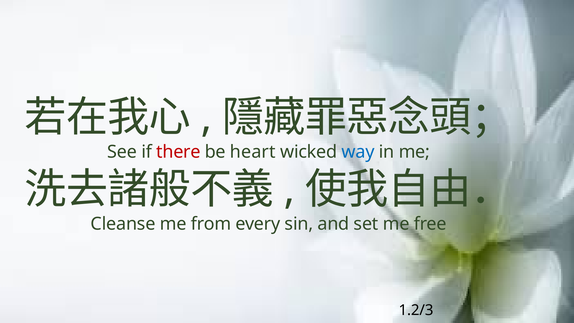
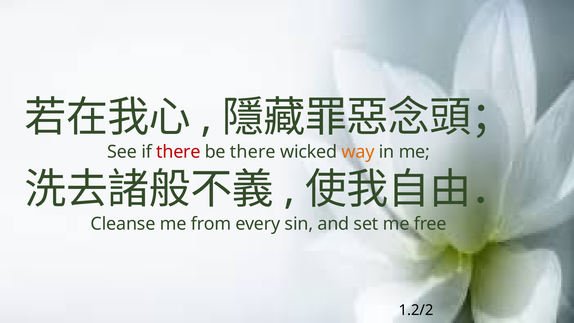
be heart: heart -> there (253, 152)
way colour: blue -> orange (358, 152)
1.2/3: 1.2/3 -> 1.2/2 (416, 310)
